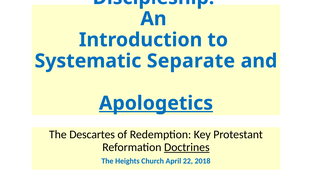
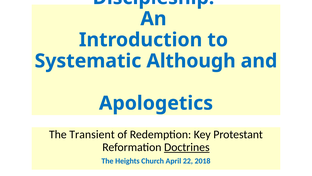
Separate: Separate -> Although (191, 61)
Apologetics underline: present -> none (156, 103)
Descartes: Descartes -> Transient (92, 134)
